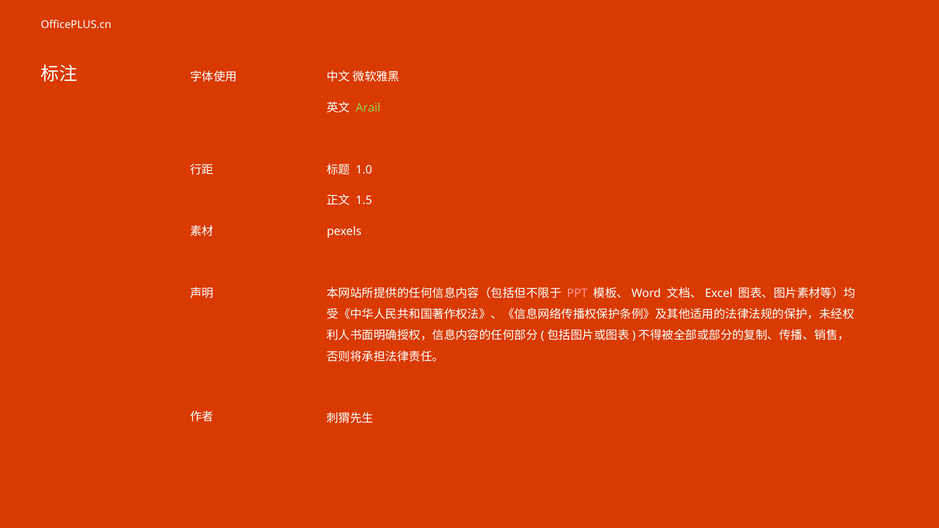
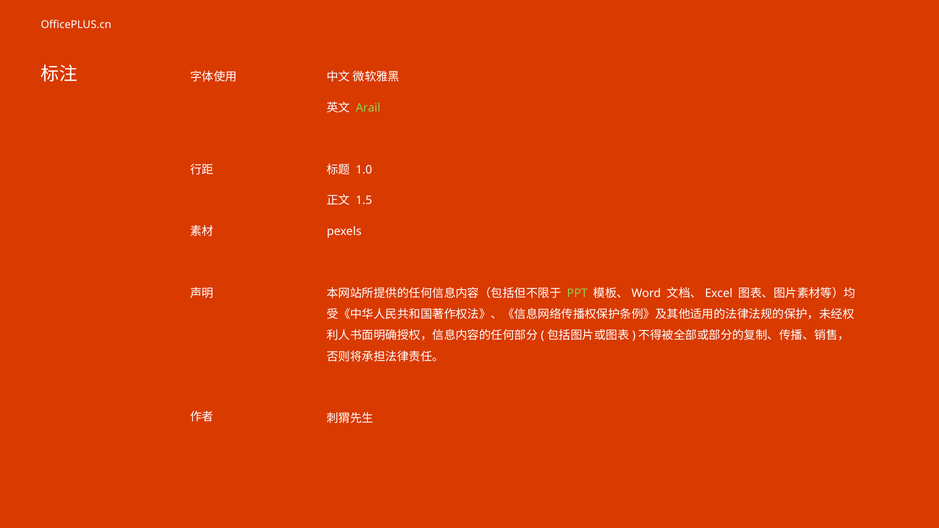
PPT colour: pink -> light green (577, 293)
